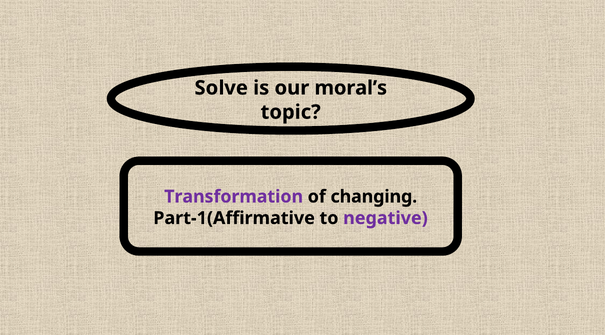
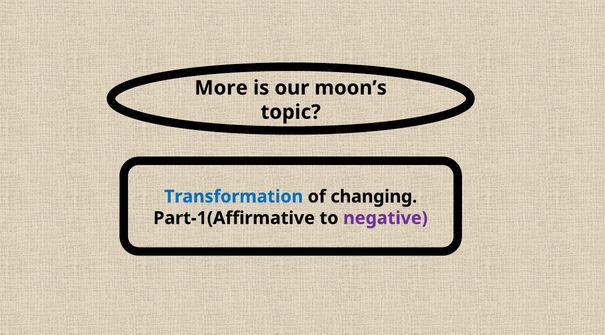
Solve: Solve -> More (221, 88)
moral’s: moral’s -> moon’s (351, 88)
Transformation colour: purple -> blue (234, 197)
